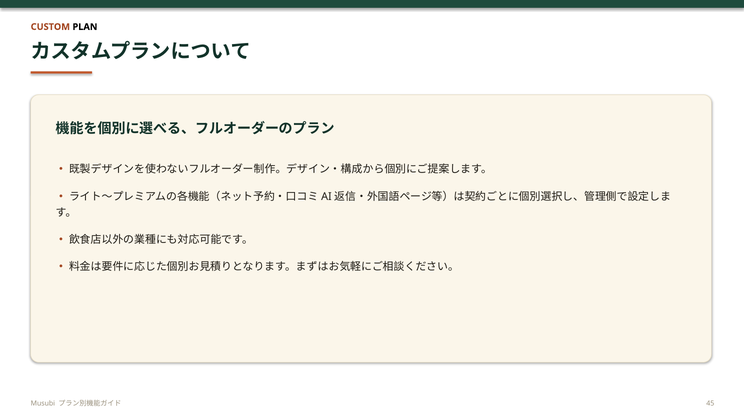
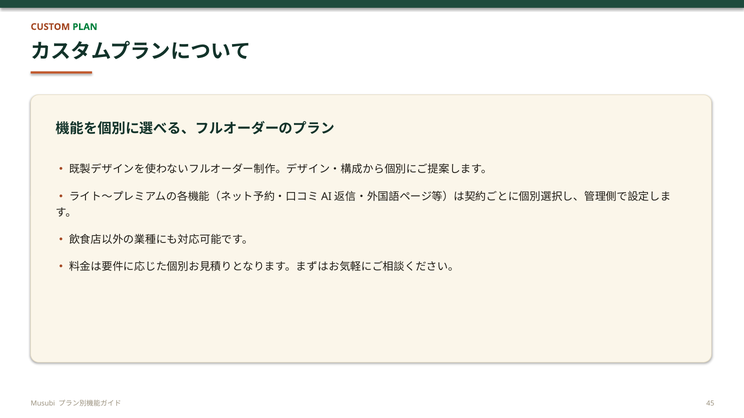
PLAN colour: black -> green (85, 27)
